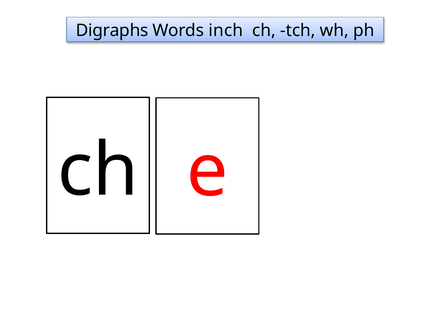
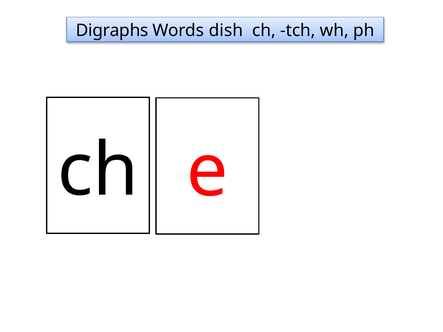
inch: inch -> dish (226, 31)
